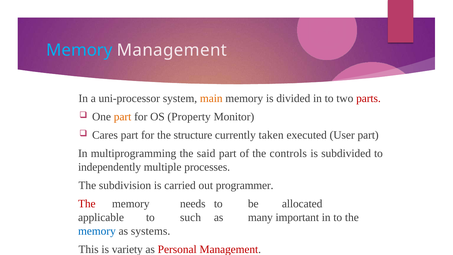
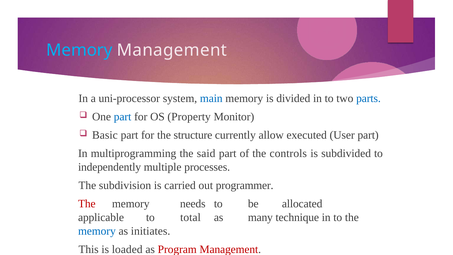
main colour: orange -> blue (211, 98)
parts colour: red -> blue (368, 98)
part colour: orange -> blue (123, 117)
Cares: Cares -> Basic (105, 135)
taken: taken -> allow (271, 135)
such: such -> total (190, 217)
important: important -> technique (297, 217)
systems: systems -> initiates (151, 231)
variety: variety -> loaded (127, 249)
Personal: Personal -> Program (177, 249)
